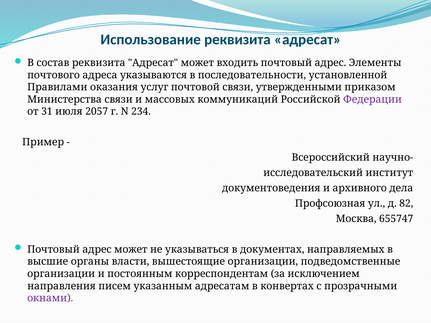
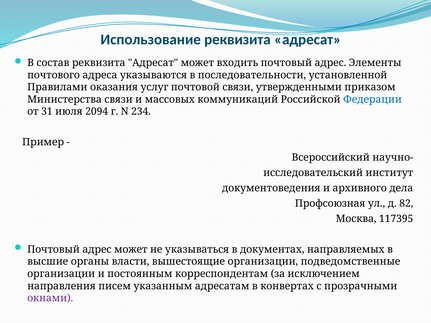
Федерации colour: purple -> blue (372, 99)
2057: 2057 -> 2094 (97, 112)
655747: 655747 -> 117395 (396, 219)
